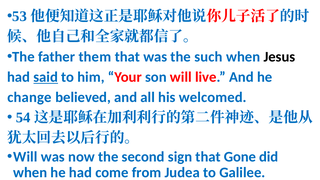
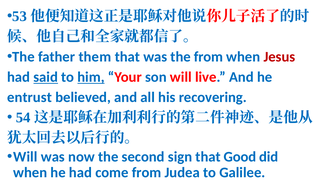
the such: such -> from (209, 57)
Jesus colour: black -> red (279, 57)
him underline: none -> present (91, 77)
change: change -> entrust (30, 97)
welcomed: welcomed -> recovering (213, 97)
Gone: Gone -> Good (240, 157)
